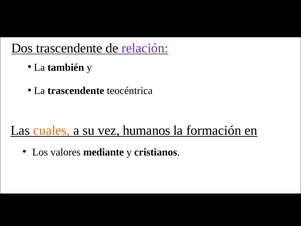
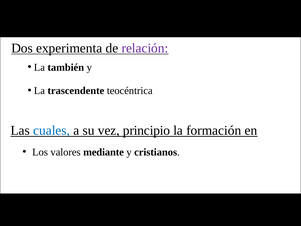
Dos trascendente: trascendente -> experimenta (69, 48)
cuales colour: orange -> blue (52, 130)
humanos: humanos -> principio (147, 130)
